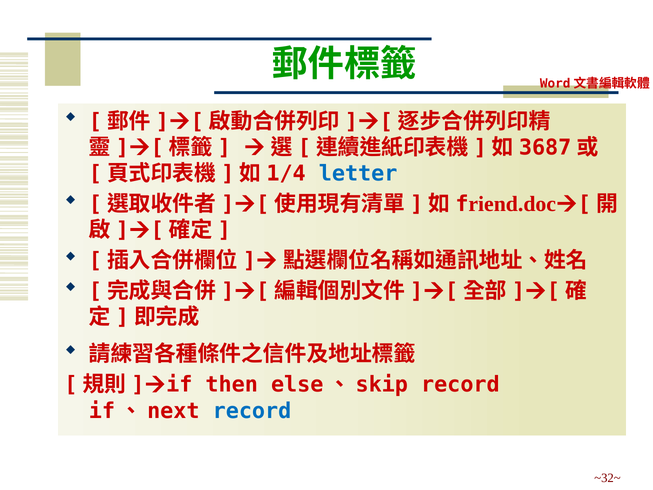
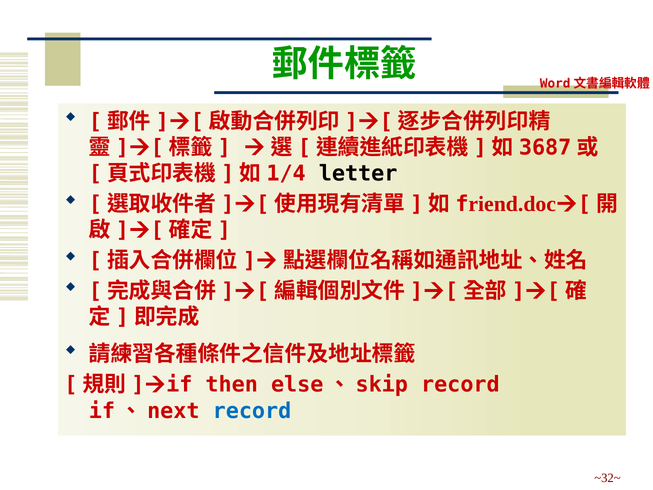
letter colour: blue -> black (358, 173)
